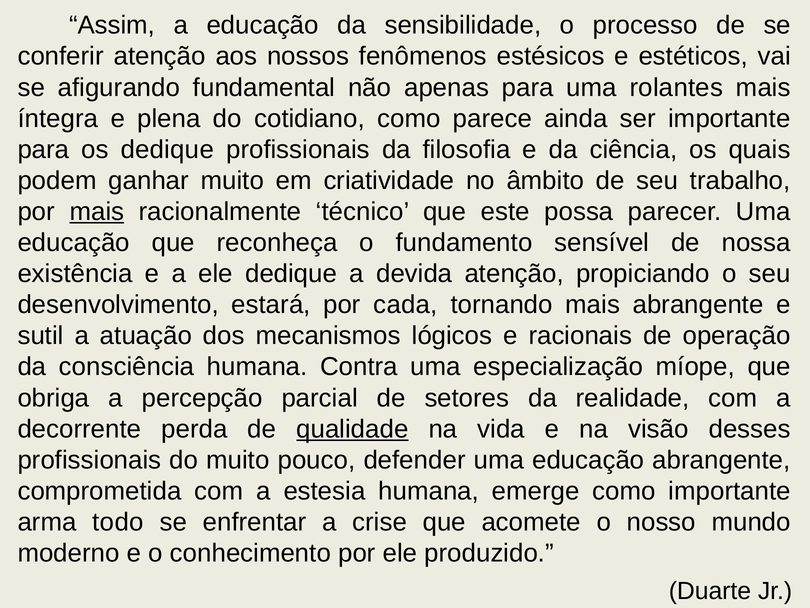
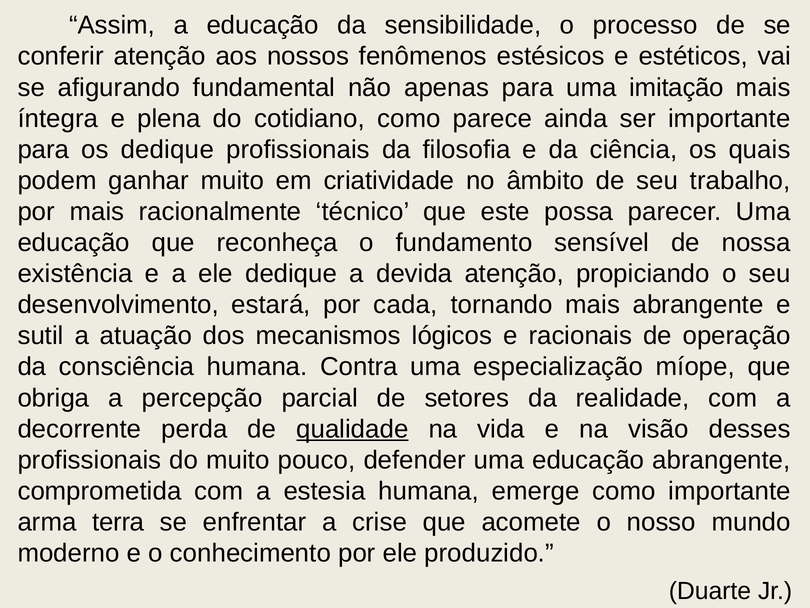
rolantes: rolantes -> imitação (677, 87)
mais underline: present -> none (97, 212)
todo: todo -> terra (118, 522)
